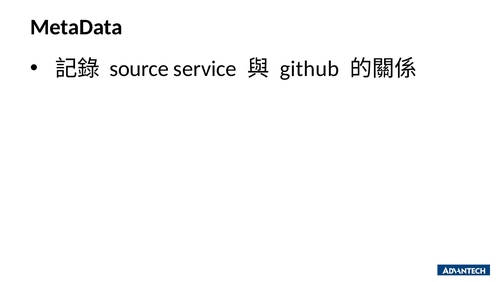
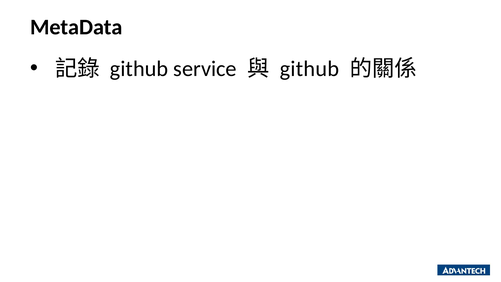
source: source -> github (139, 69)
